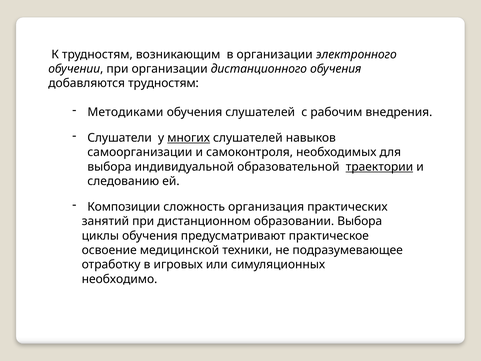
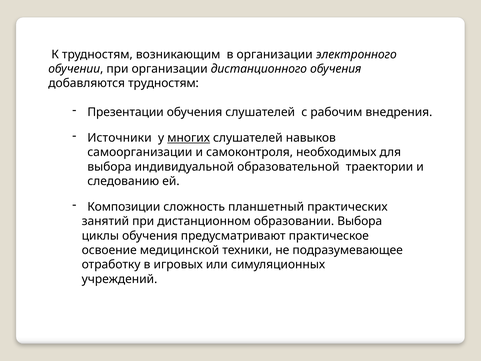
Методиками: Методиками -> Презентации (126, 112)
Слушатели: Слушатели -> Источники (120, 138)
траектории underline: present -> none (379, 167)
организация: организация -> планшетный (266, 207)
необходимо: необходимо -> учреждений (120, 279)
